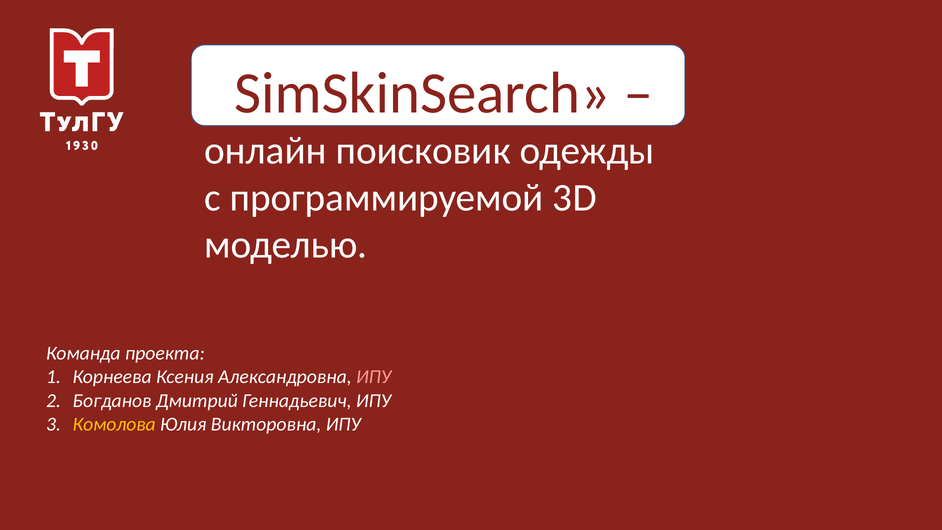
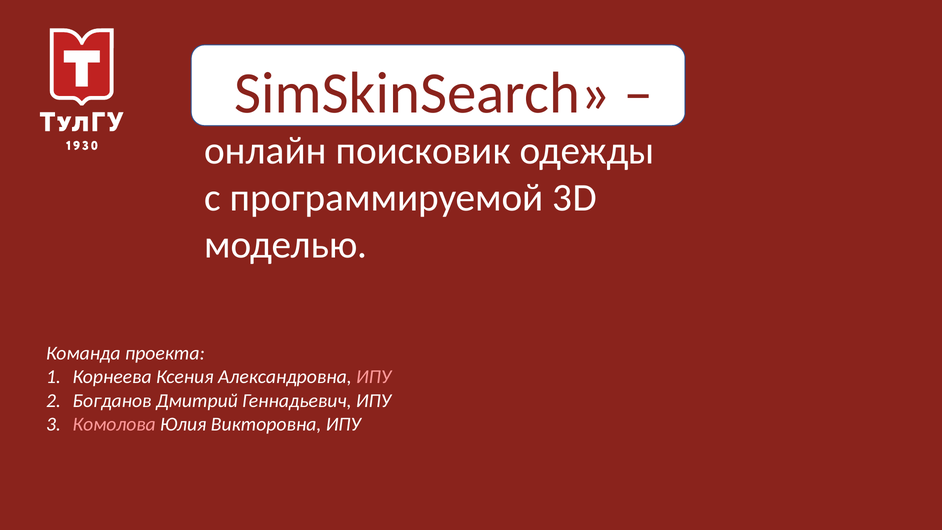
Комолова colour: yellow -> pink (114, 424)
